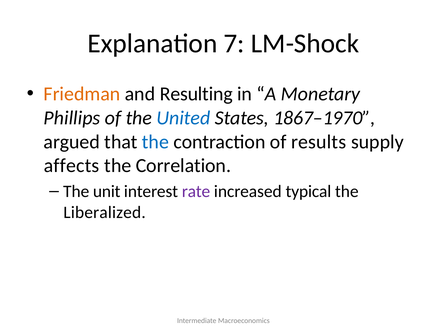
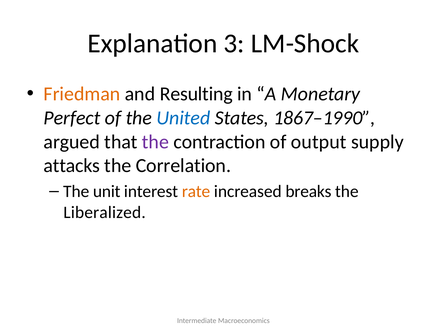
7: 7 -> 3 (234, 43)
Phillips: Phillips -> Perfect (72, 118)
1867–1970: 1867–1970 -> 1867–1990 (324, 118)
the colour: blue -> purple (155, 142)
results: results -> output (319, 142)
affects: affects -> attacks (72, 165)
rate colour: purple -> orange (196, 191)
typical: typical -> breaks (308, 191)
